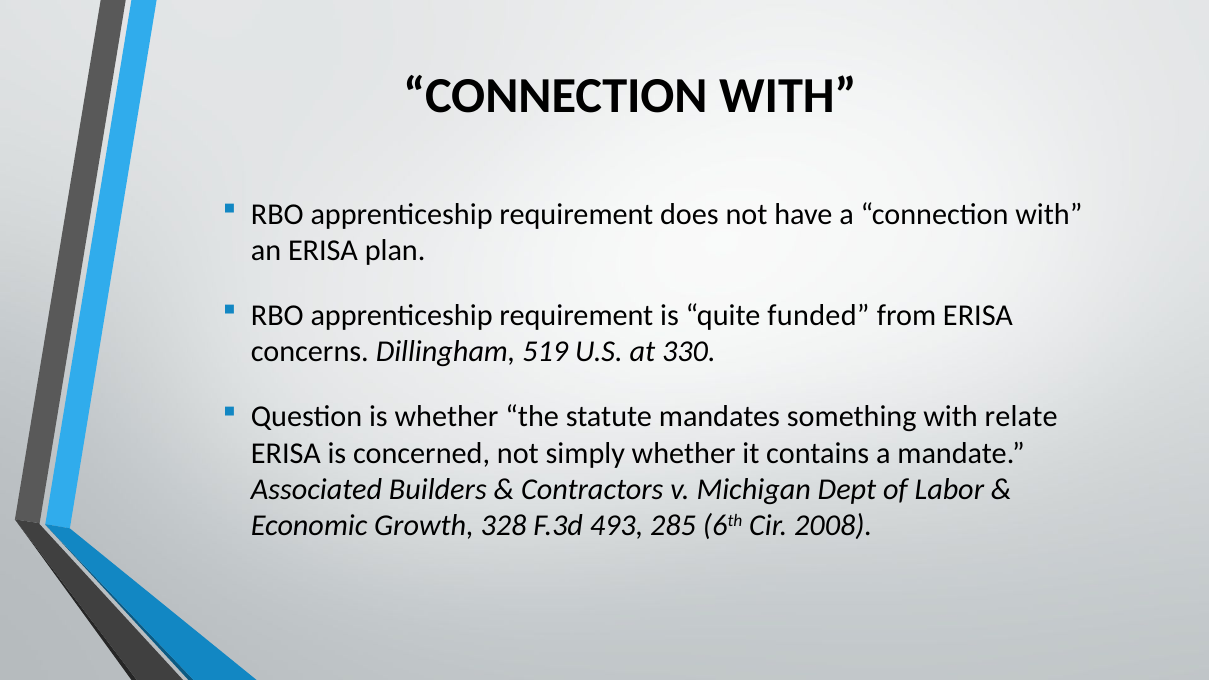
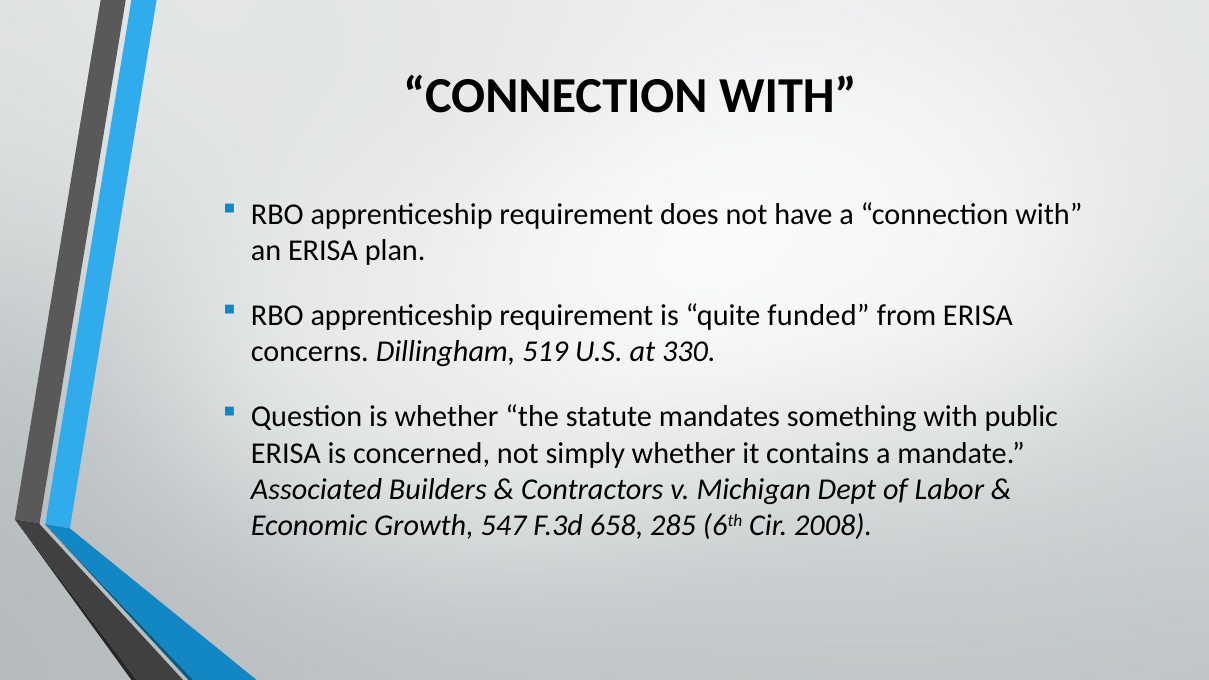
relate: relate -> public (1021, 417)
328: 328 -> 547 (504, 526)
493: 493 -> 658 (617, 526)
